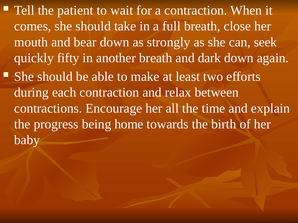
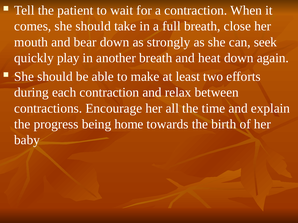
fifty: fifty -> play (68, 58)
dark: dark -> heat (209, 58)
